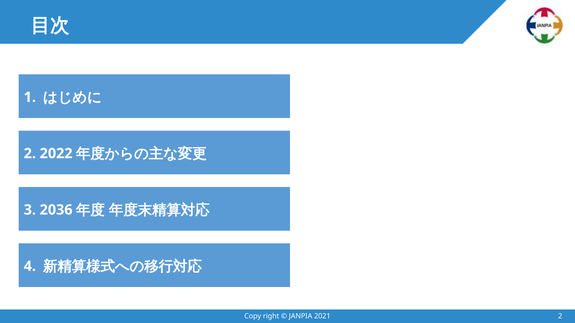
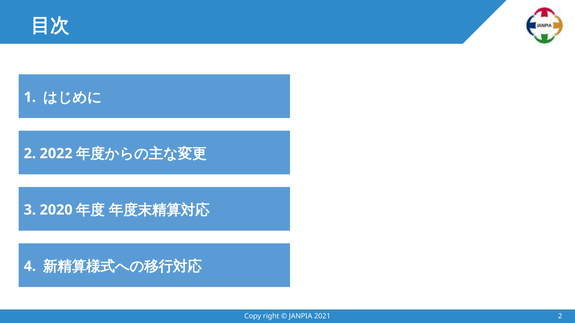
2036: 2036 -> 2020 (56, 210)
